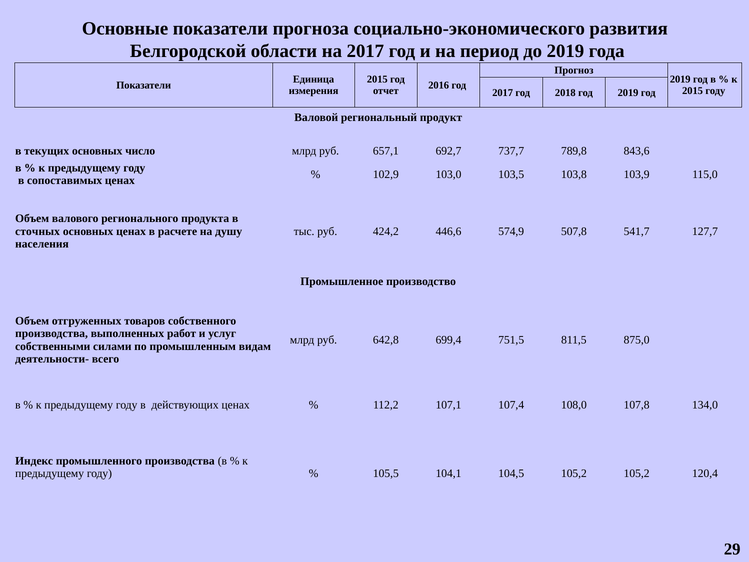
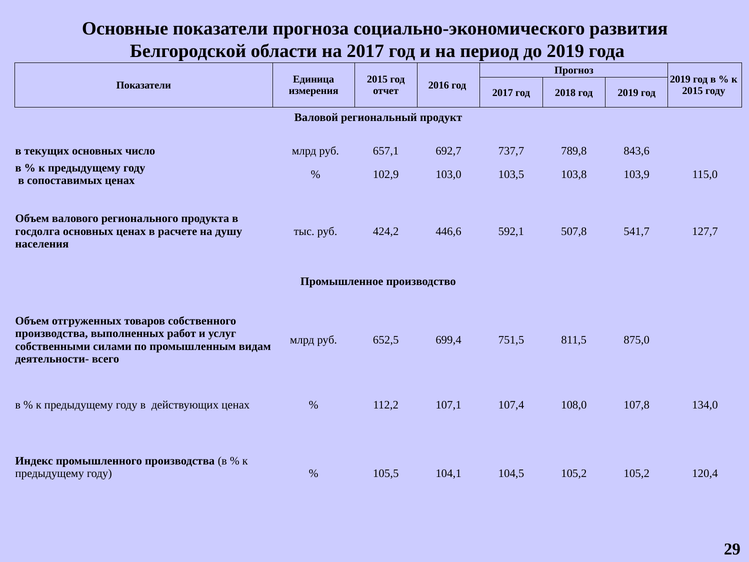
сточных: сточных -> госдолга (38, 231)
574,9: 574,9 -> 592,1 (511, 231)
642,8: 642,8 -> 652,5 (386, 340)
